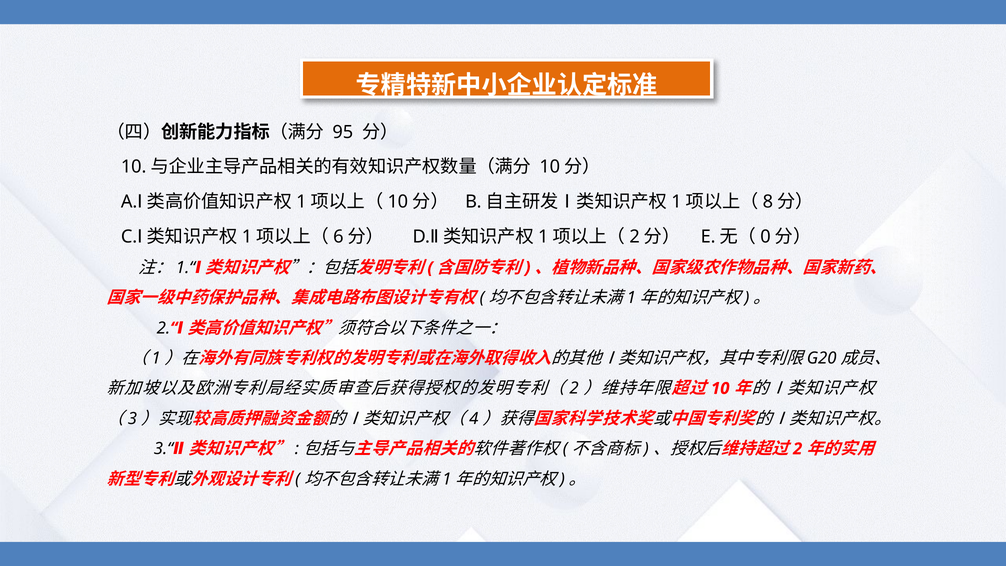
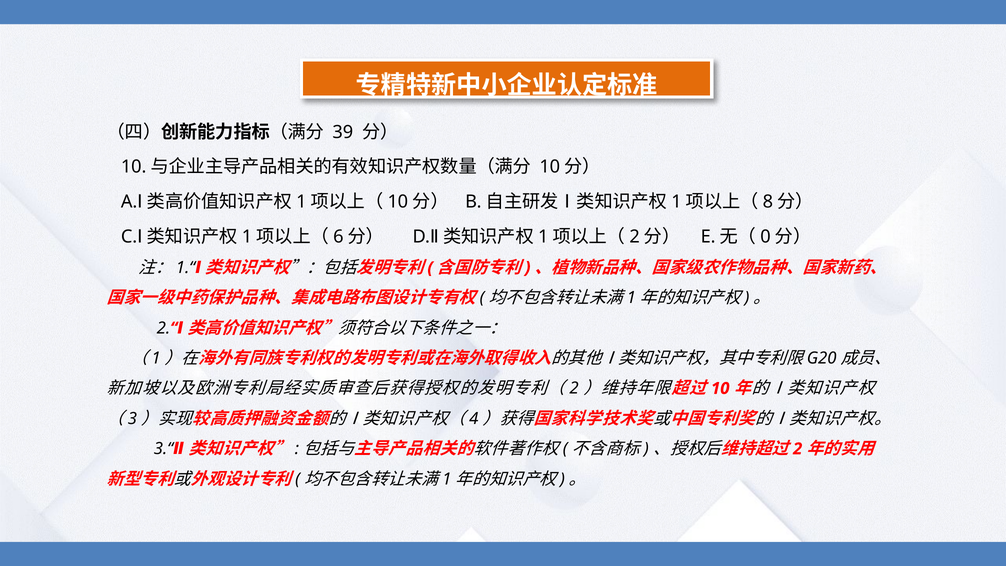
95: 95 -> 39 (343, 132)
